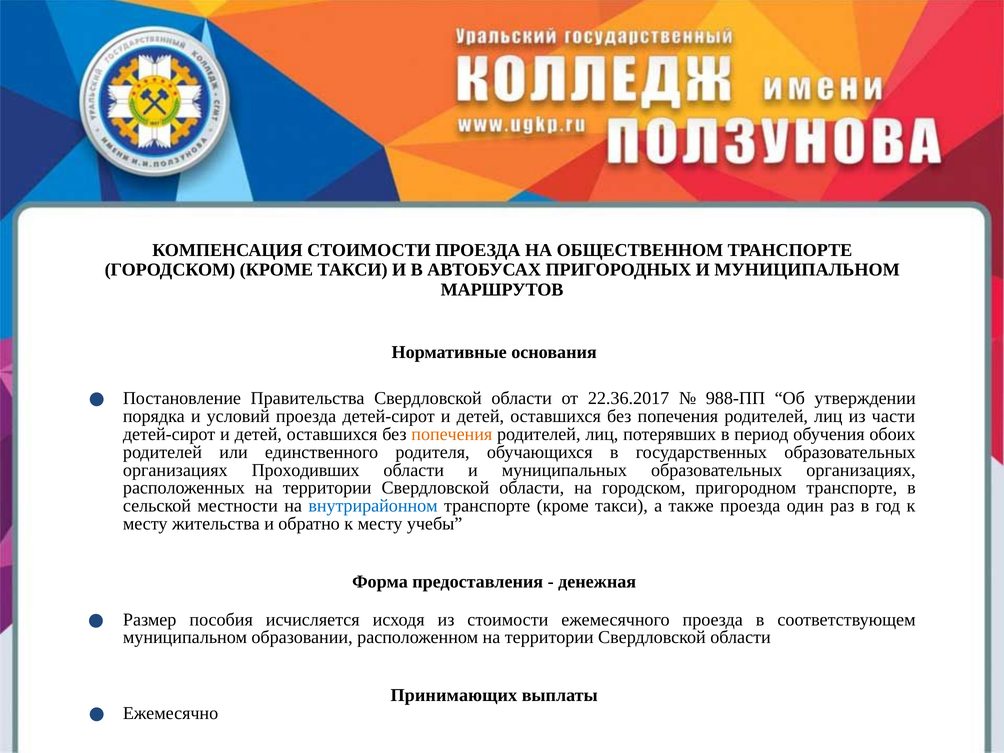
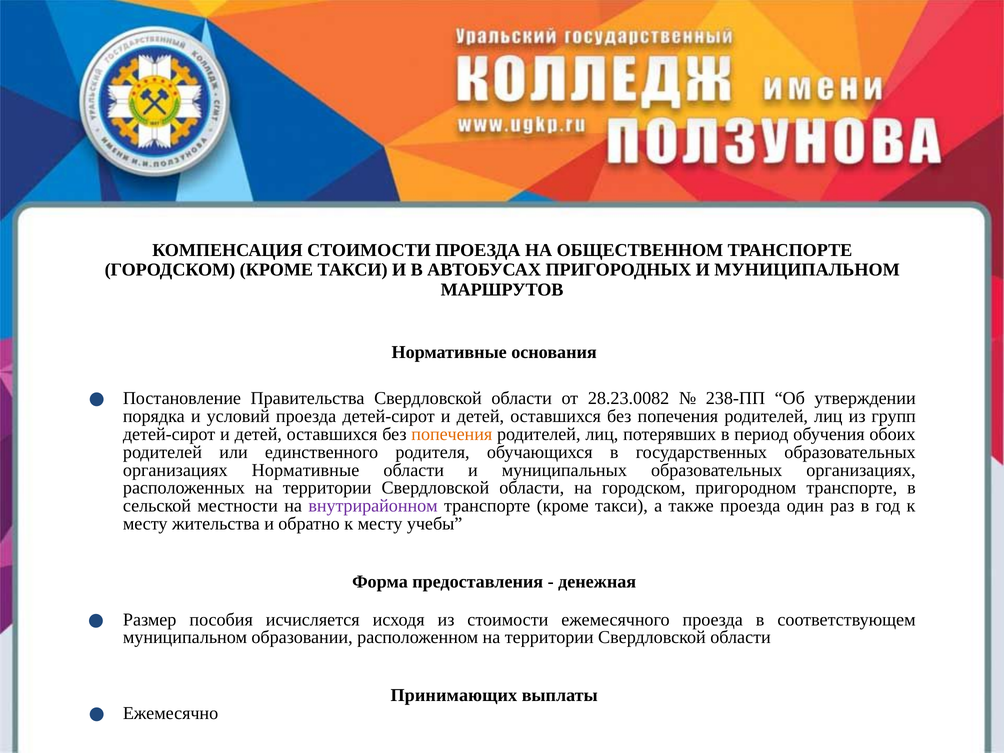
22.36.2017: 22.36.2017 -> 28.23.0082 (629, 398)
988-ПП: 988-ПП -> 238-ПП (735, 398)
части: части -> групп (894, 416)
организациях Проходивших: Проходивших -> Нормативные (306, 470)
внутрирайонном colour: blue -> purple (373, 506)
